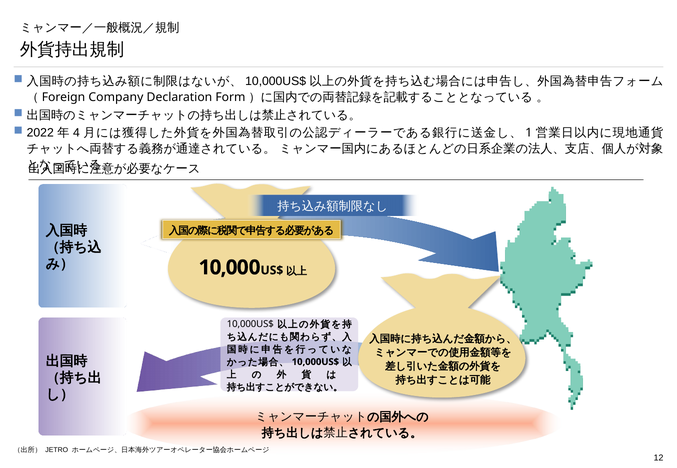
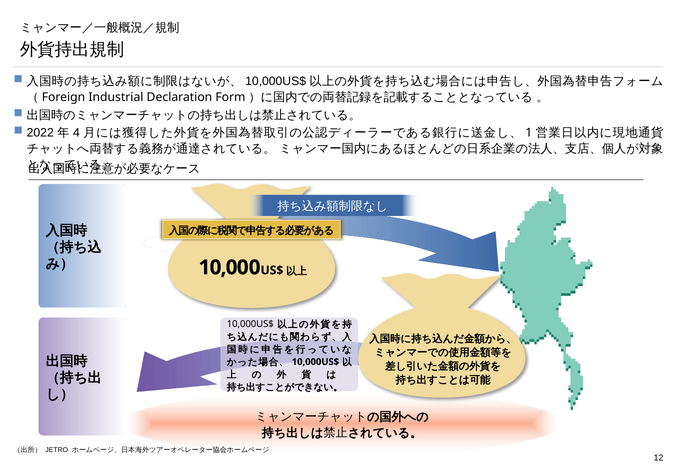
Company: Company -> Industrial (116, 98)
